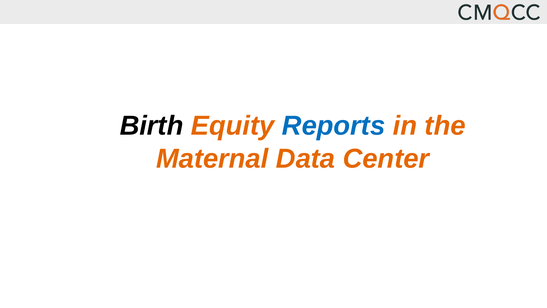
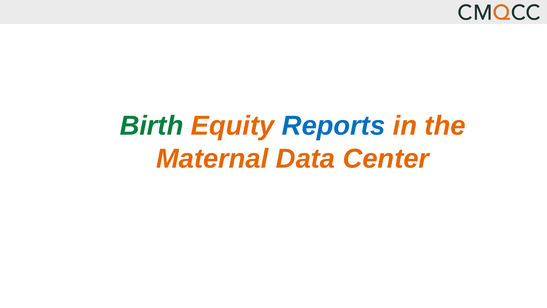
Birth colour: black -> green (152, 126)
